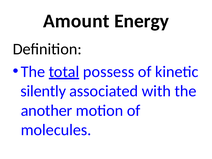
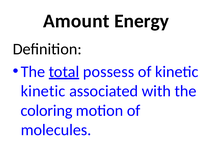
silently: silently -> kinetic (43, 91)
another: another -> coloring (46, 111)
